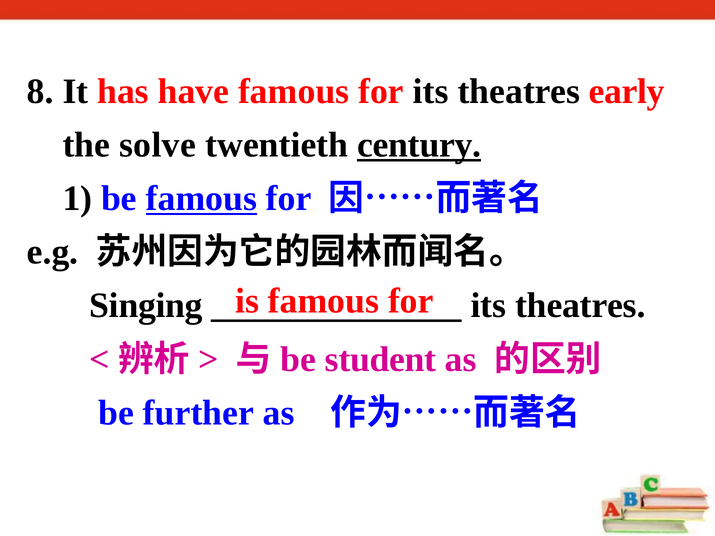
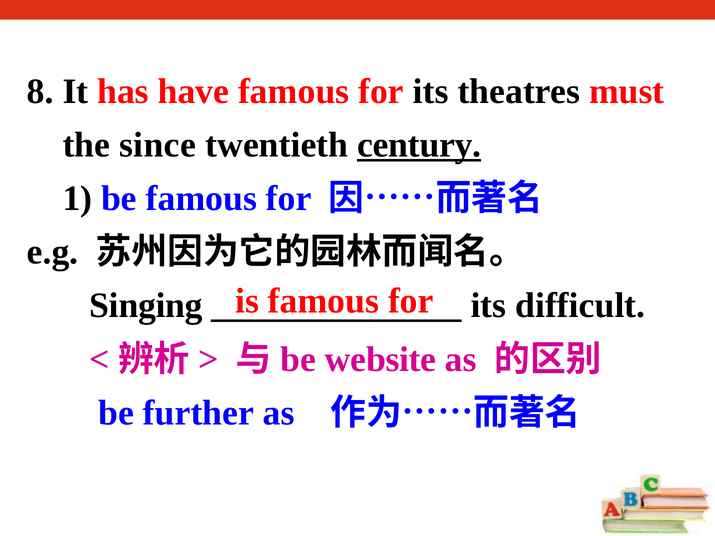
early: early -> must (627, 91)
solve: solve -> since (157, 145)
famous underline: present -> none (201, 199)
theatres: theatres -> difficult (580, 306)
student: student -> website (381, 359)
